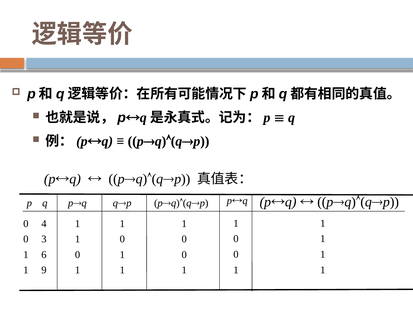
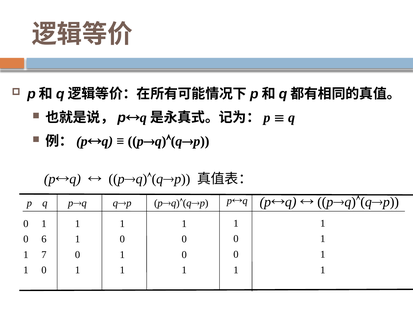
4: 4 -> 1 (44, 223)
3: 3 -> 6 (44, 239)
6: 6 -> 7 (44, 254)
9: 9 -> 0 (44, 270)
